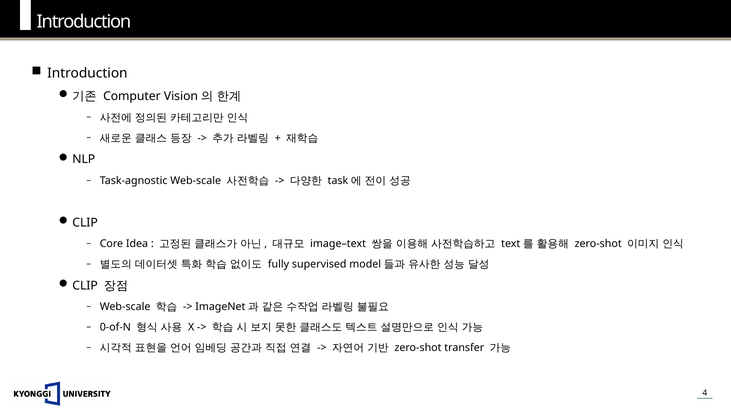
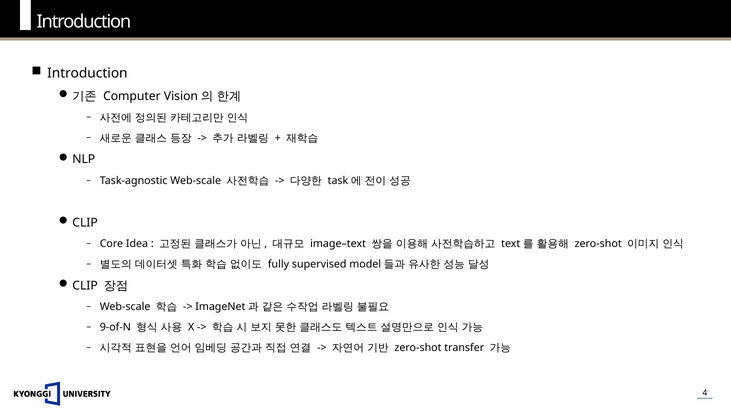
0-of-N: 0-of-N -> 9-of-N (115, 327)
